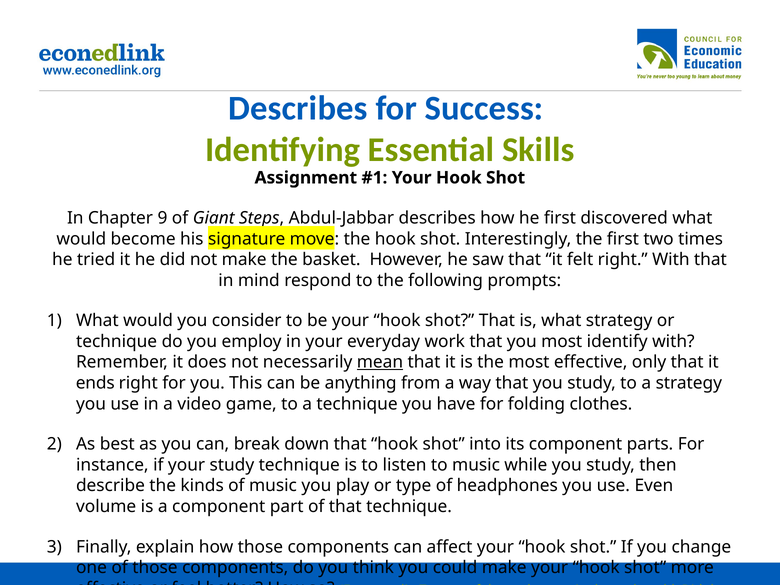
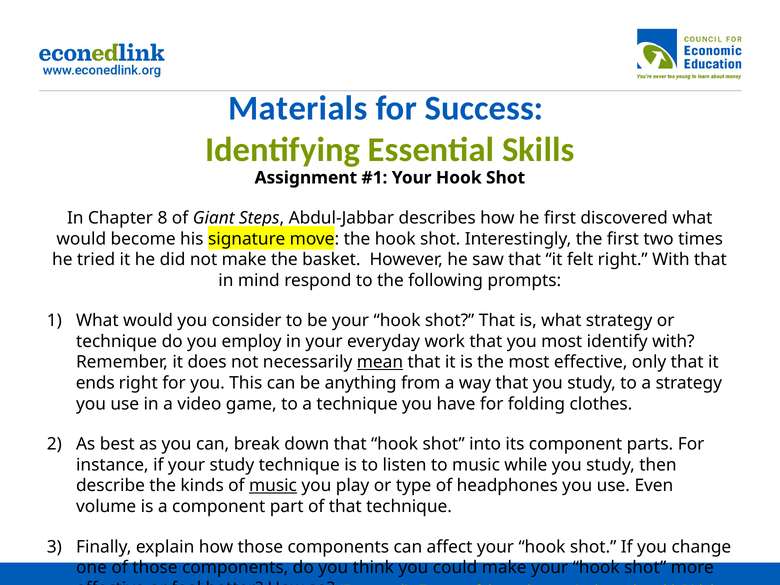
Describes: Describes -> Materials (298, 108)
9: 9 -> 8 (162, 218)
music underline: none -> present (273, 486)
